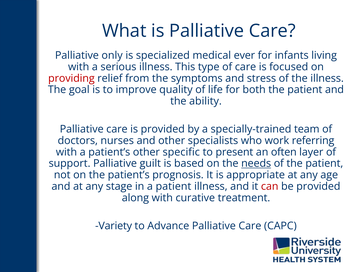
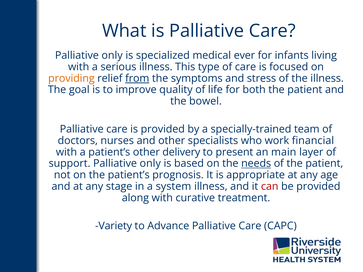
providing colour: red -> orange (71, 78)
from underline: none -> present (137, 78)
ability: ability -> bowel (205, 101)
referring: referring -> financial (313, 141)
specific: specific -> delivery (181, 152)
often: often -> main (284, 152)
support Palliative guilt: guilt -> only (150, 164)
a patient: patient -> system (173, 187)
